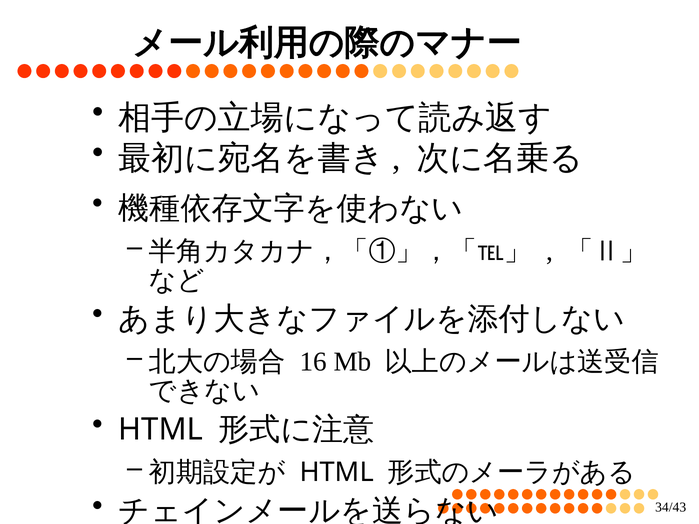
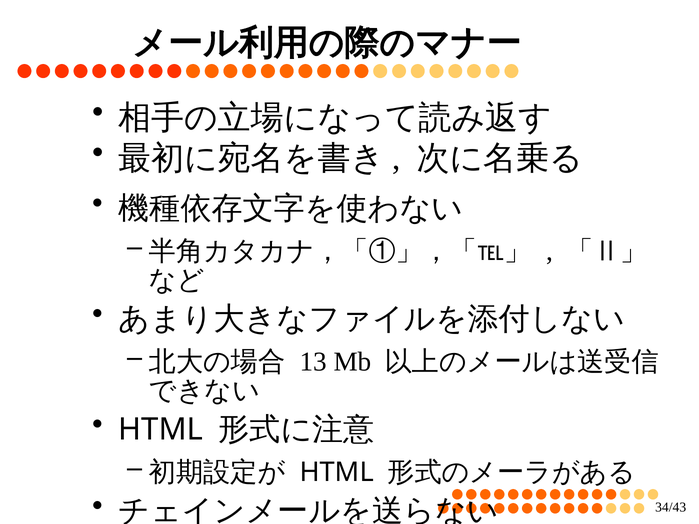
16: 16 -> 13 (314, 362)
